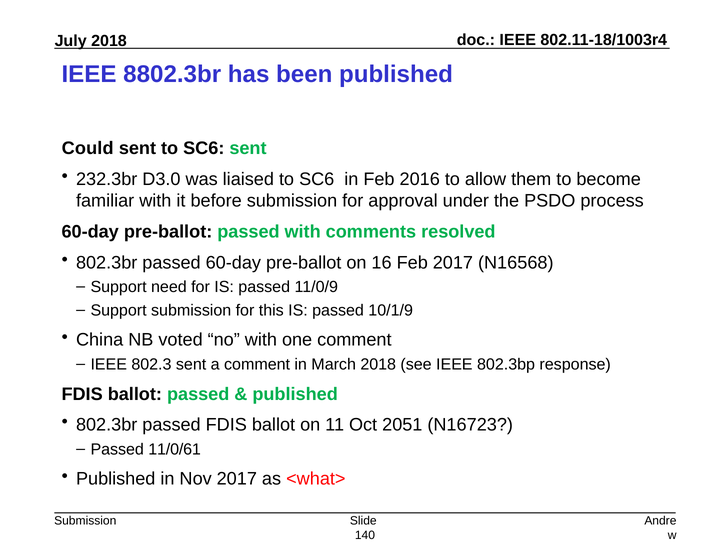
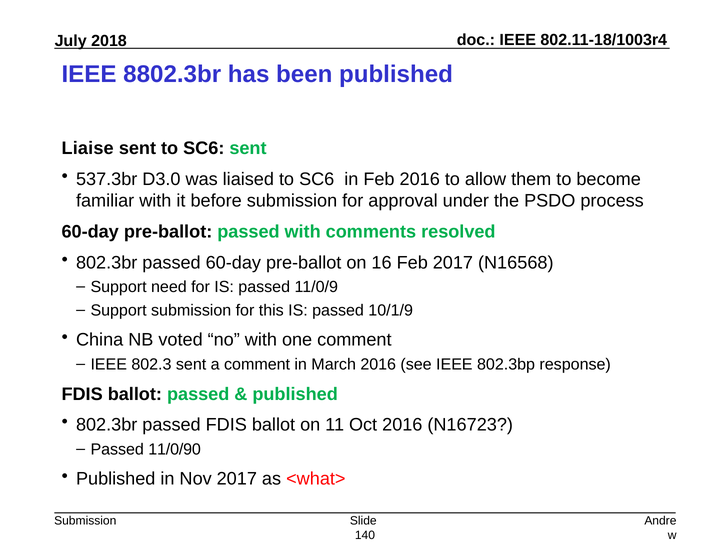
Could: Could -> Liaise (88, 149)
232.3br: 232.3br -> 537.3br (107, 179)
March 2018: 2018 -> 2016 (378, 364)
Oct 2051: 2051 -> 2016 (402, 425)
11/0/61: 11/0/61 -> 11/0/90 (175, 449)
